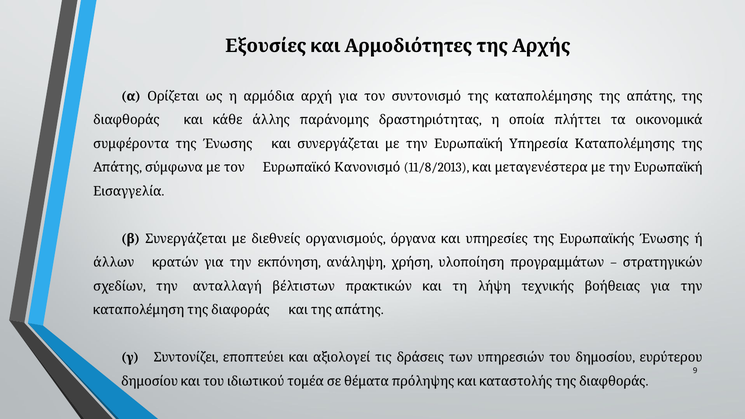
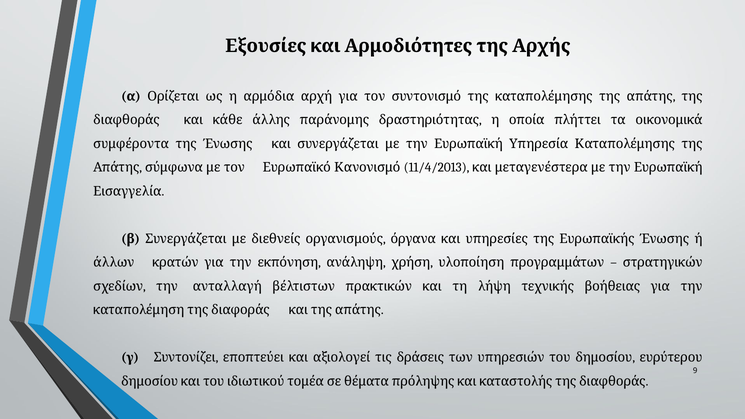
11/8/2013: 11/8/2013 -> 11/4/2013 (437, 167)
